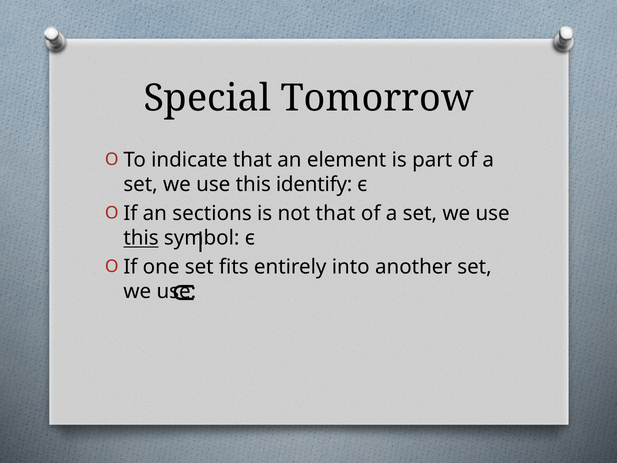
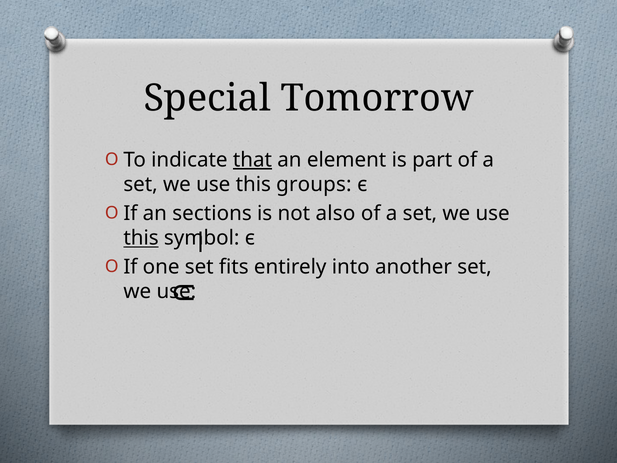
that underline: none -> present (252, 160)
identify: identify -> groups (314, 185)
not that: that -> also (335, 213)
